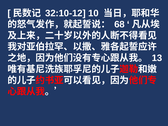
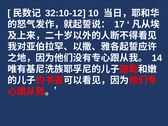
68: 68 -> 17 (119, 24)
13: 13 -> 14 (157, 58)
